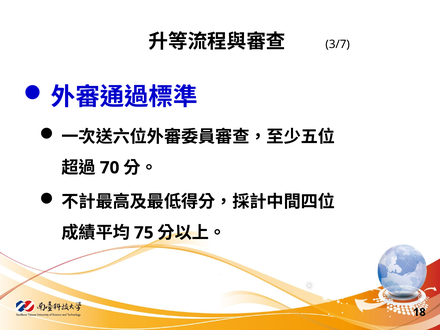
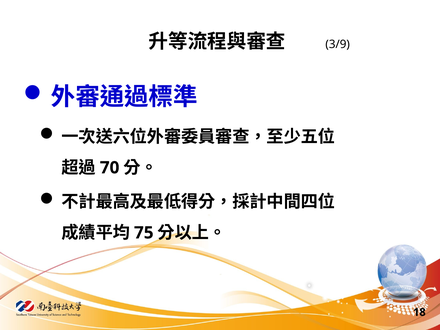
3/7: 3/7 -> 3/9 (338, 44)
